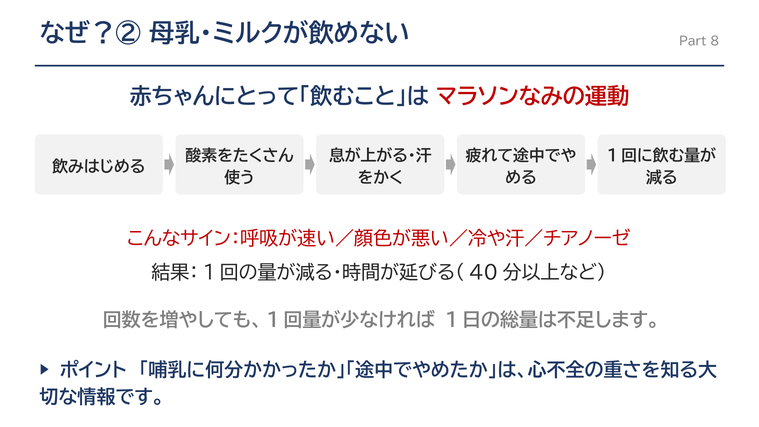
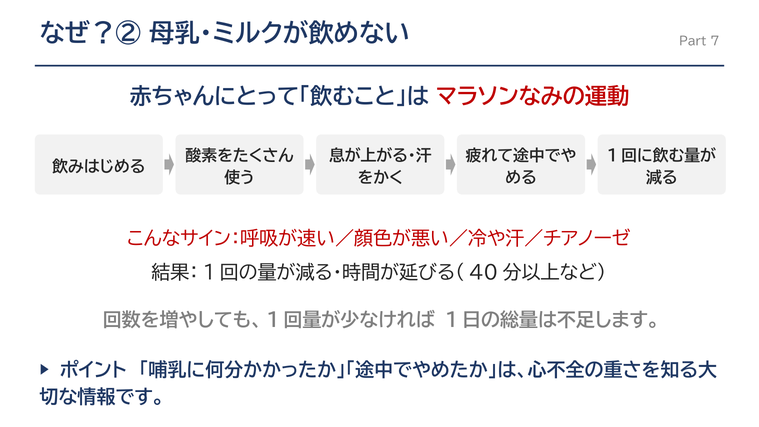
8: 8 -> 7 (715, 41)
